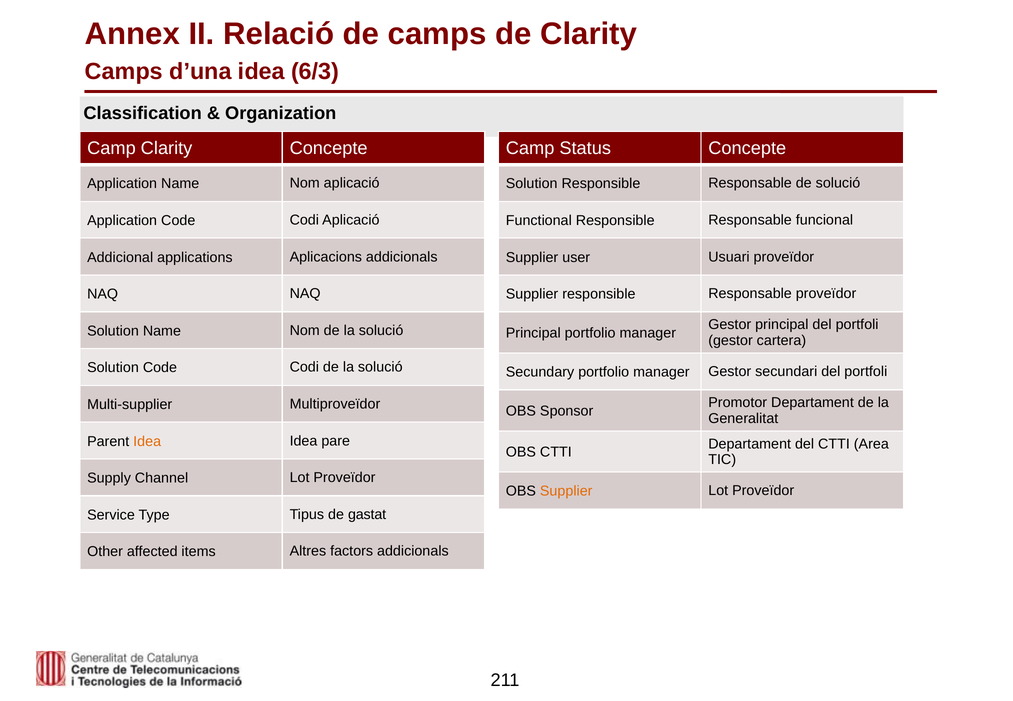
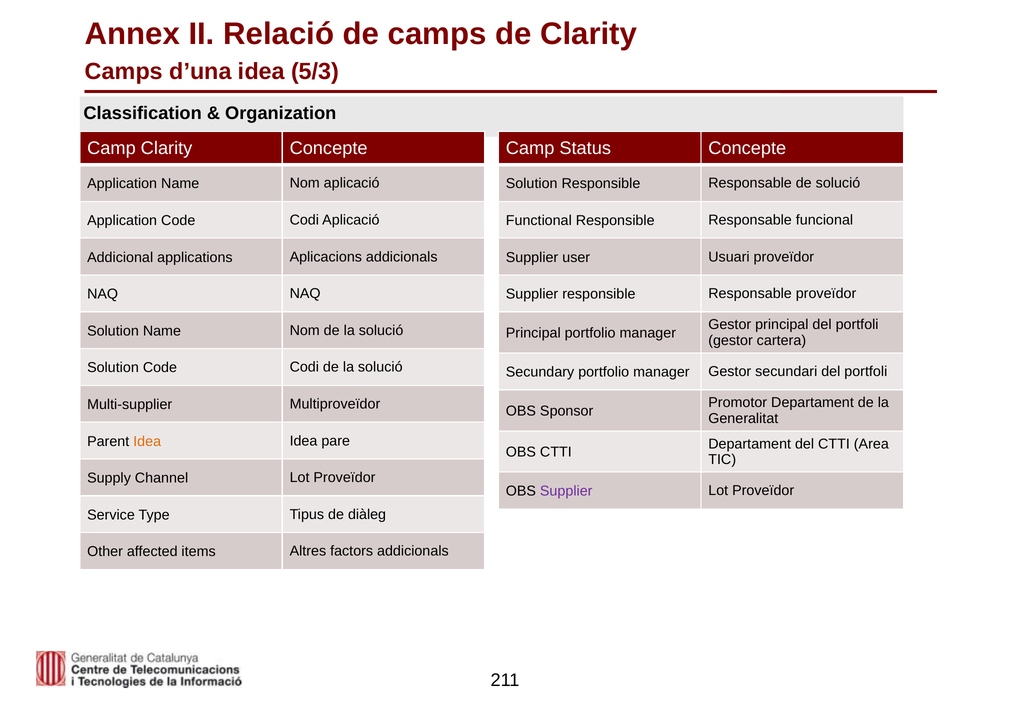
6/3: 6/3 -> 5/3 (315, 72)
Supplier colour: orange -> purple (566, 491)
gastat: gastat -> diàleg (367, 515)
